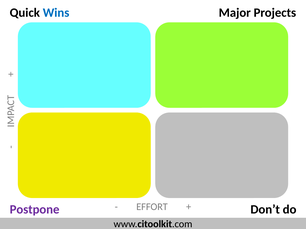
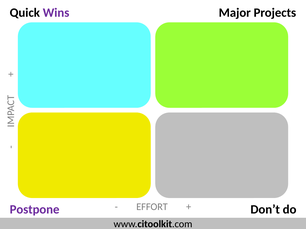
Wins colour: blue -> purple (56, 13)
